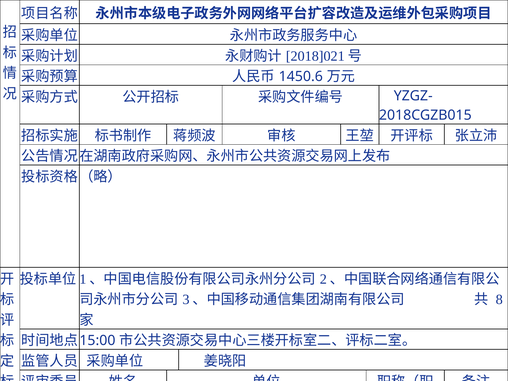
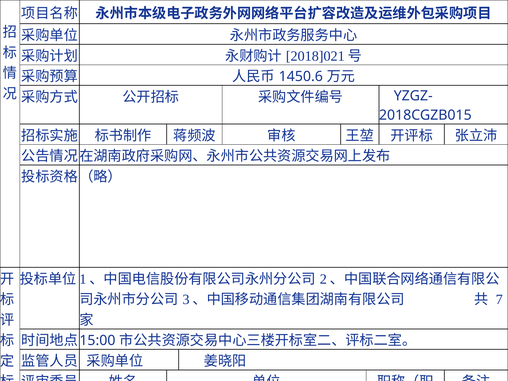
8: 8 -> 7 (499, 300)
